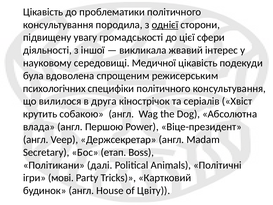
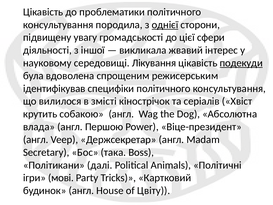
Медичної: Медичної -> Лікування (154, 63)
подекуди underline: none -> present (241, 63)
психологічних: психологічних -> ідентифікував (54, 88)
друга: друга -> змісті (104, 101)
етап: етап -> така (113, 152)
